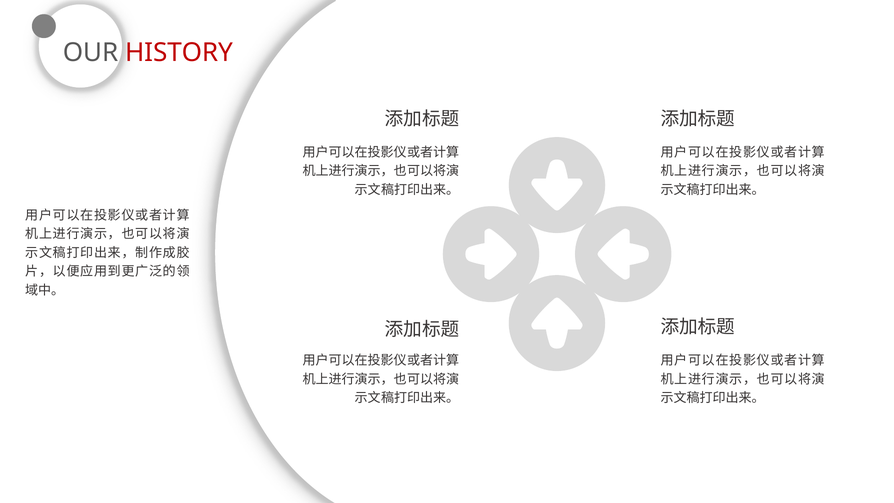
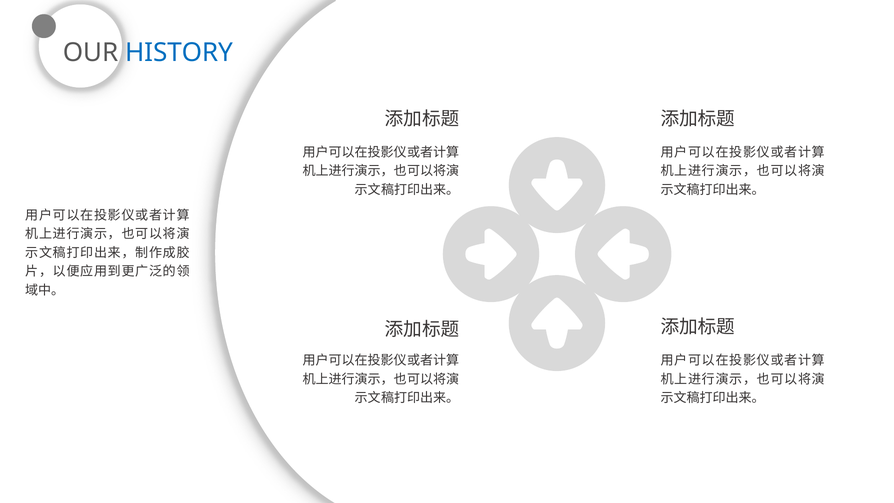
HISTORY colour: red -> blue (179, 52)
